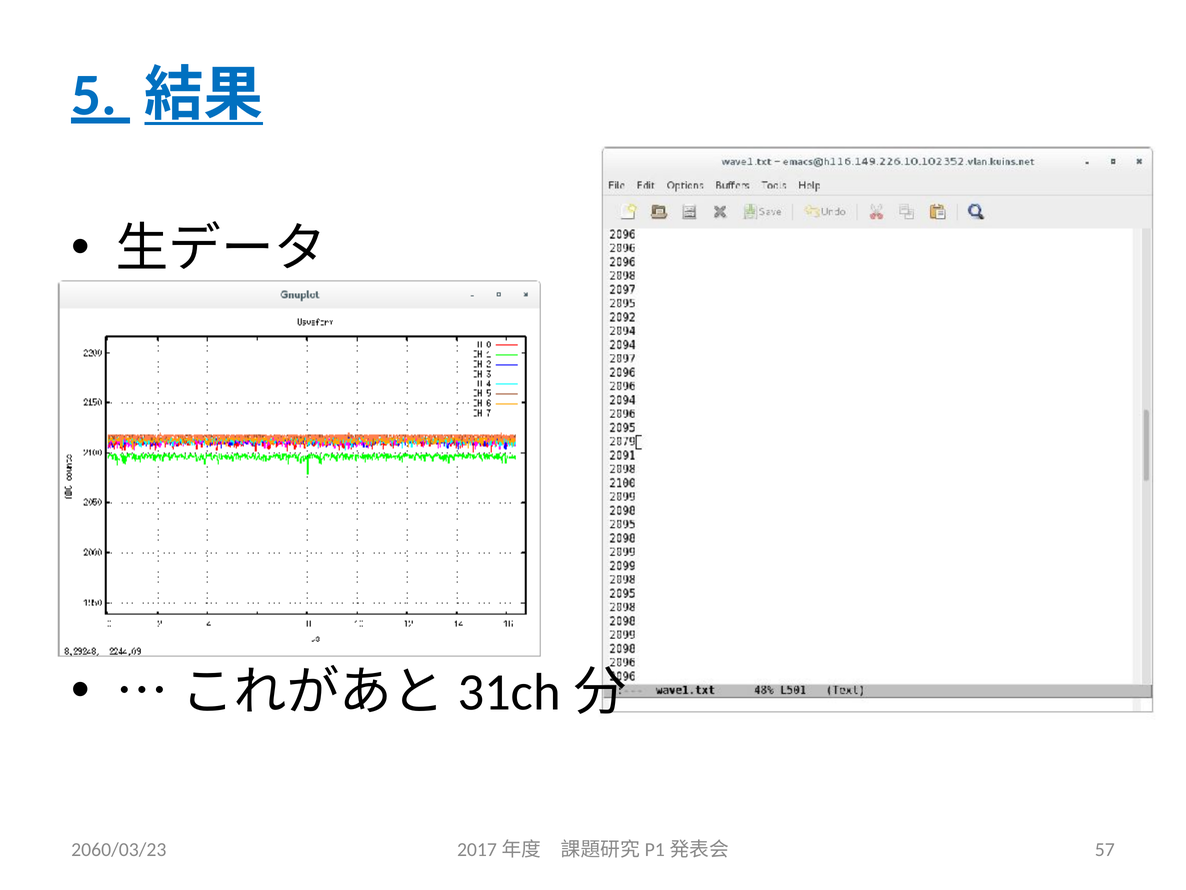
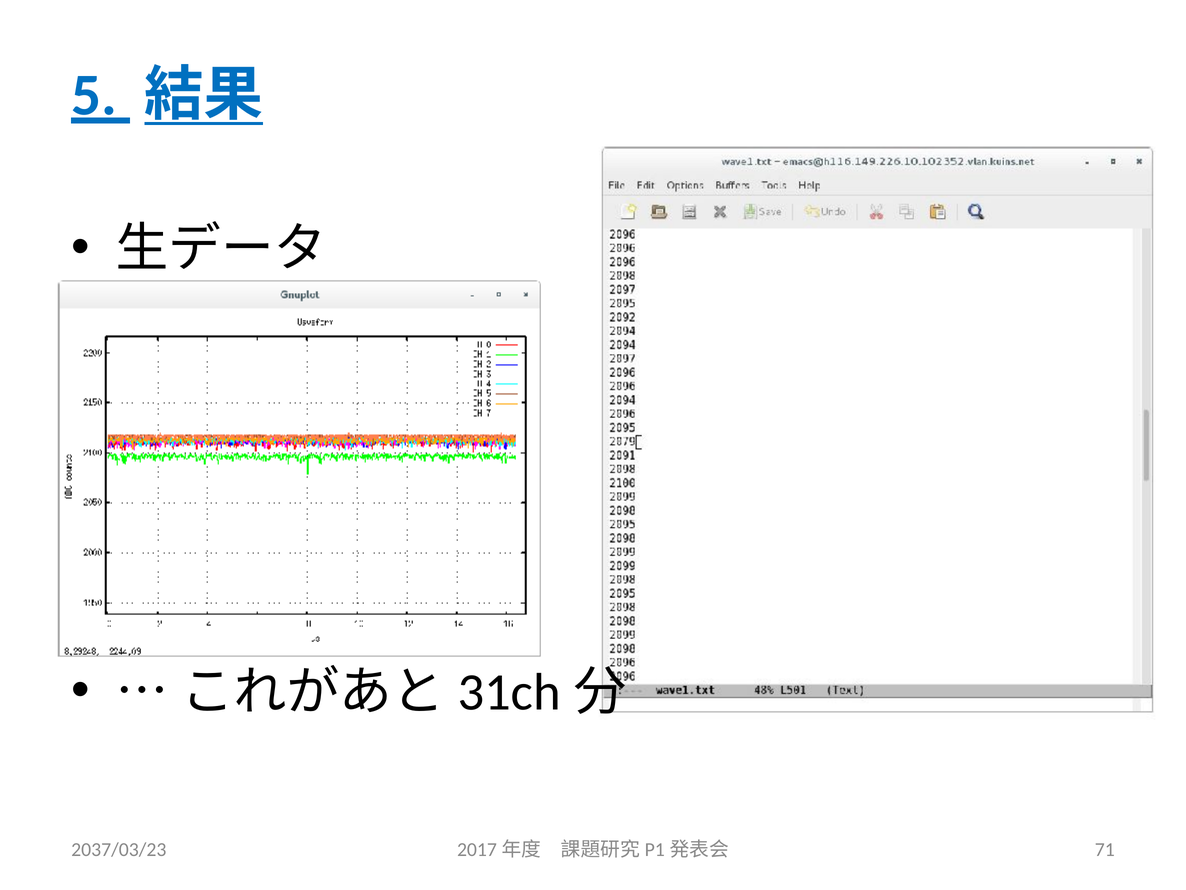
2060/03/23: 2060/03/23 -> 2037/03/23 (119, 849)
57: 57 -> 71 (1105, 849)
